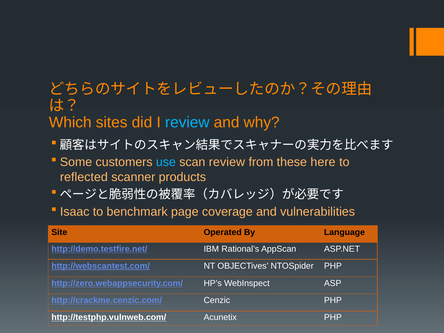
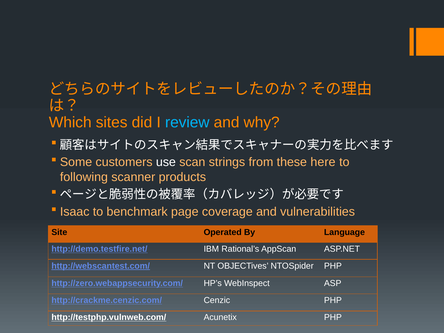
use colour: light blue -> white (166, 162)
scan review: review -> strings (227, 162)
reflected: reflected -> following (84, 177)
